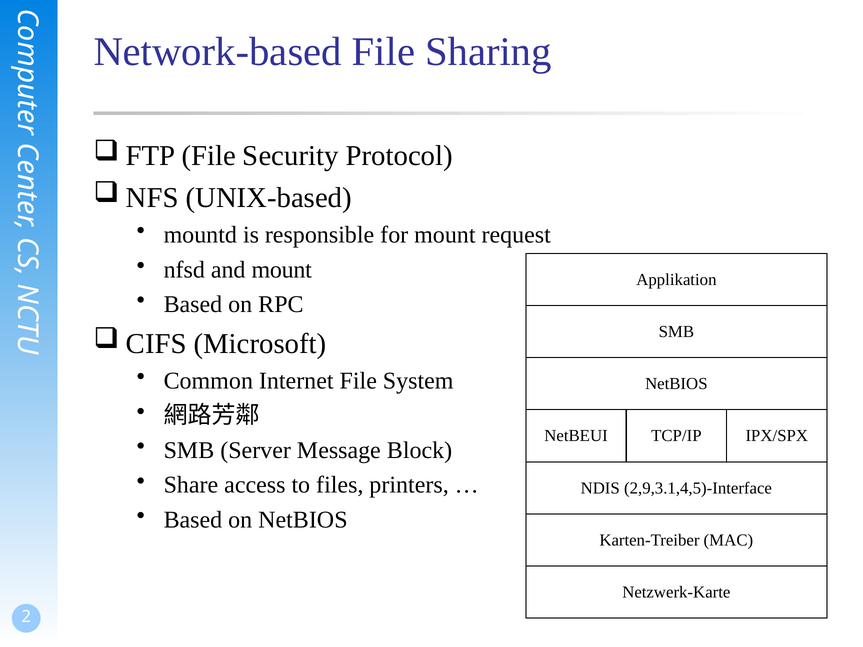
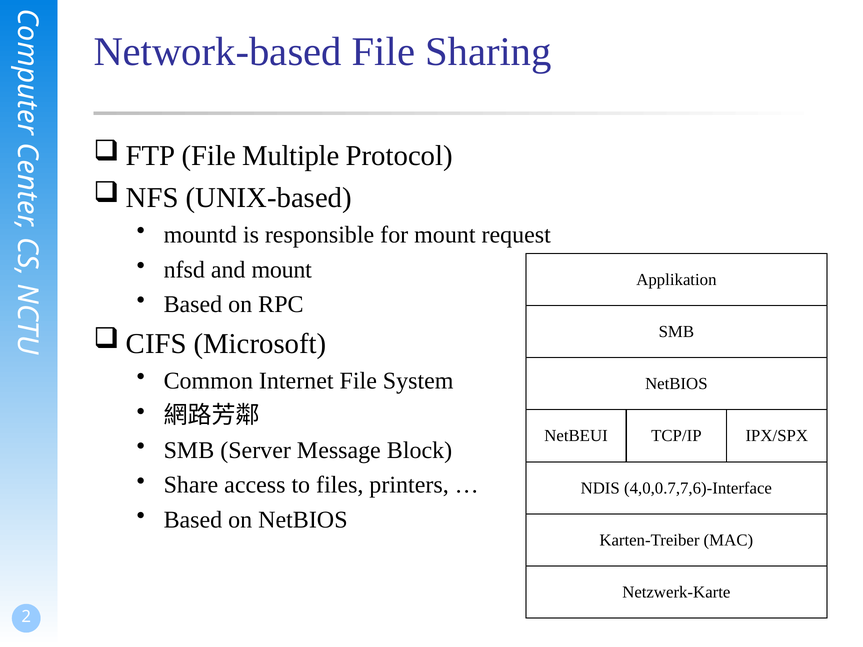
Security: Security -> Multiple (291, 156)
2,9,3.1,4,5)-Interface: 2,9,3.1,4,5)-Interface -> 4,0,0.7,7,6)-Interface (698, 488)
